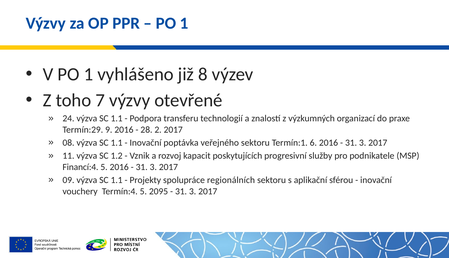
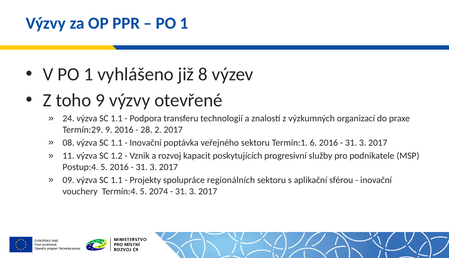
toho 7: 7 -> 9 (100, 101)
Financí:4: Financí:4 -> Postup:4 (80, 167)
2095: 2095 -> 2074 (159, 192)
